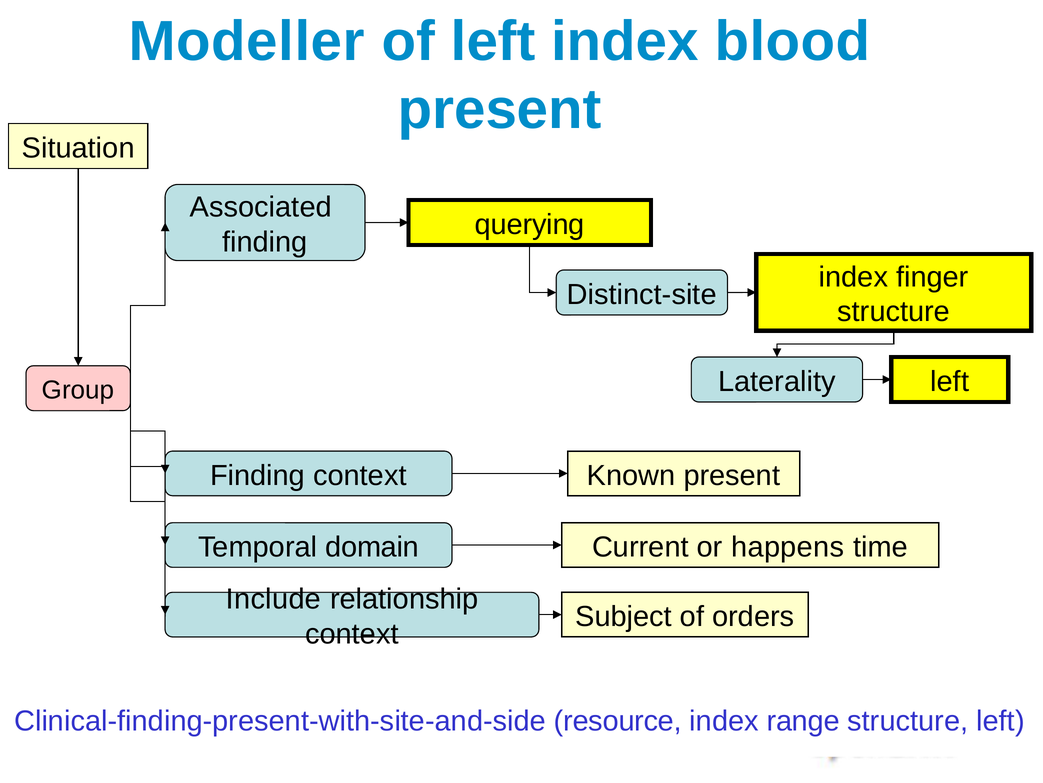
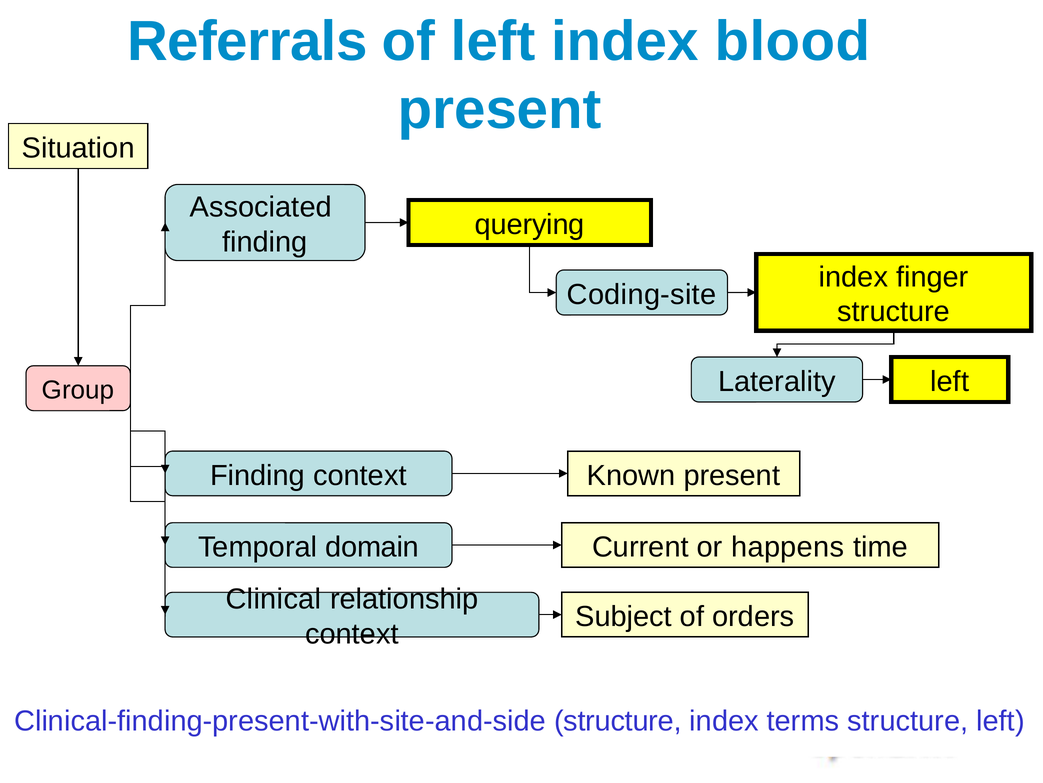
Modeller: Modeller -> Referrals (247, 42)
Distinct-site: Distinct-site -> Coding-site (642, 294)
Include: Include -> Clinical (273, 599)
Clinical-finding-present-with-site-and-side resource: resource -> structure (618, 721)
range: range -> terms (803, 721)
